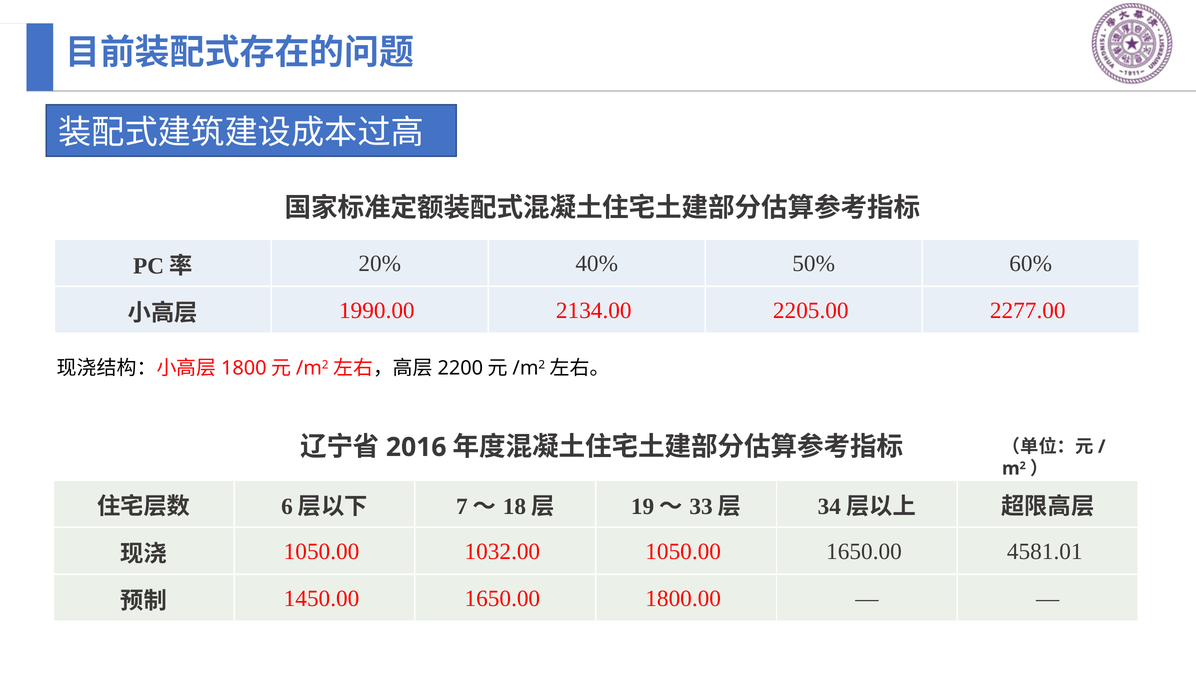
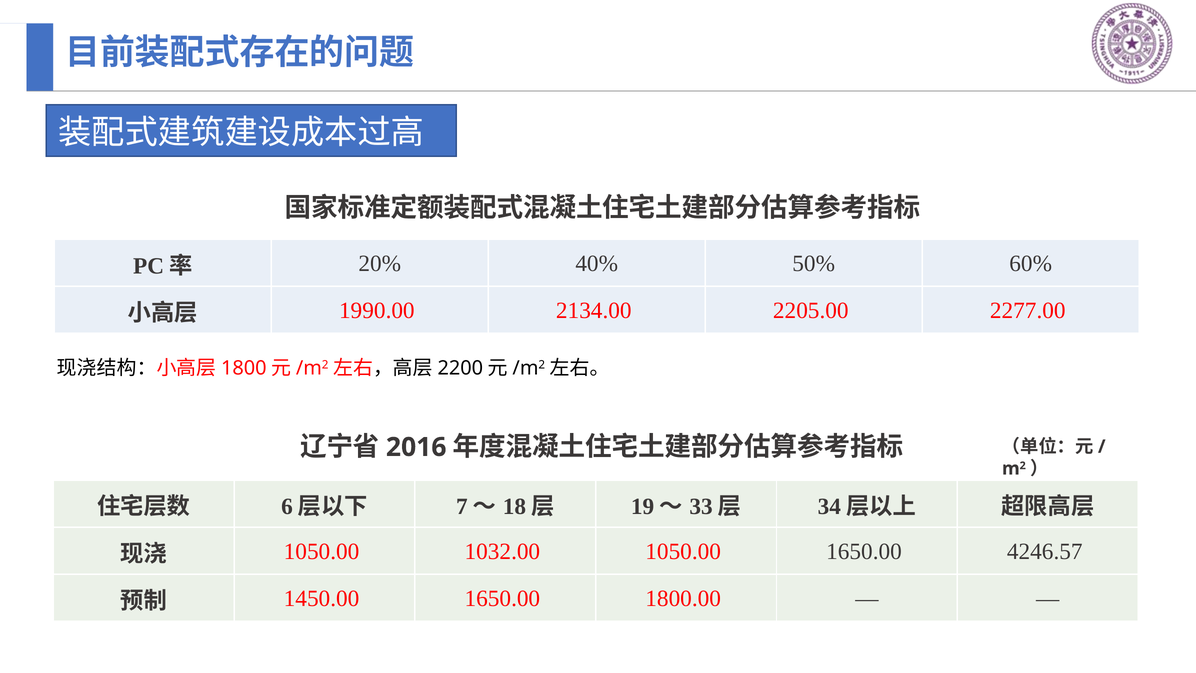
4581.01: 4581.01 -> 4246.57 (1045, 551)
